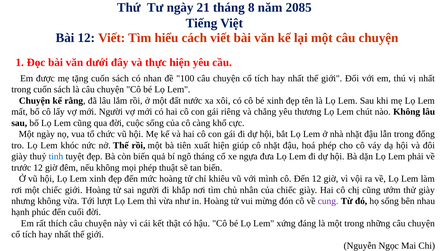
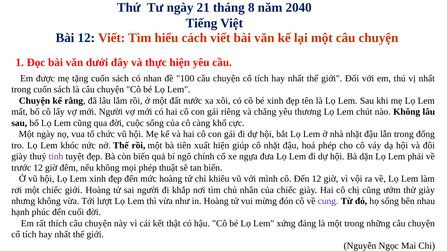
2085: 2085 -> 2040 (299, 7)
tinh colour: blue -> purple (56, 157)
ngô tháng: tháng -> chính (204, 157)
